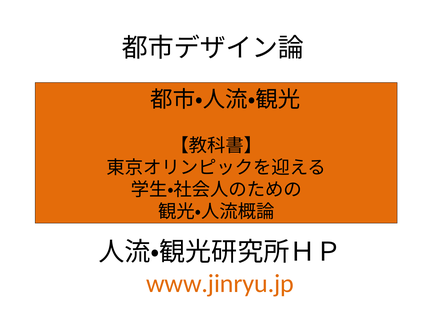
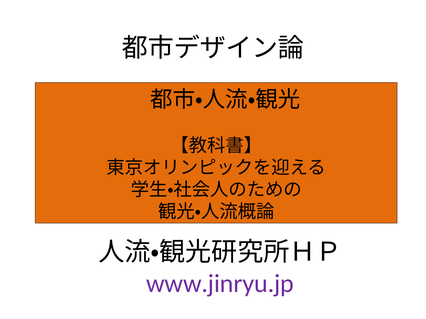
www.jinryu.jp colour: orange -> purple (220, 284)
